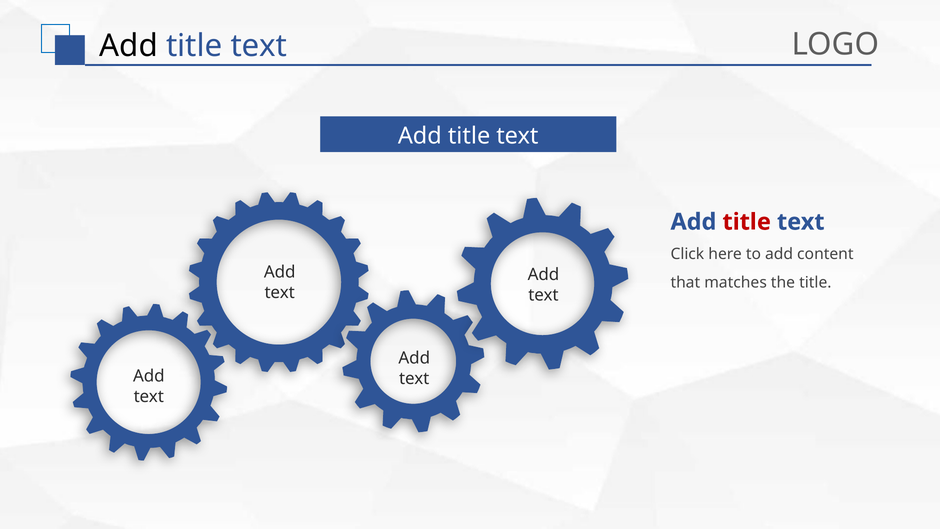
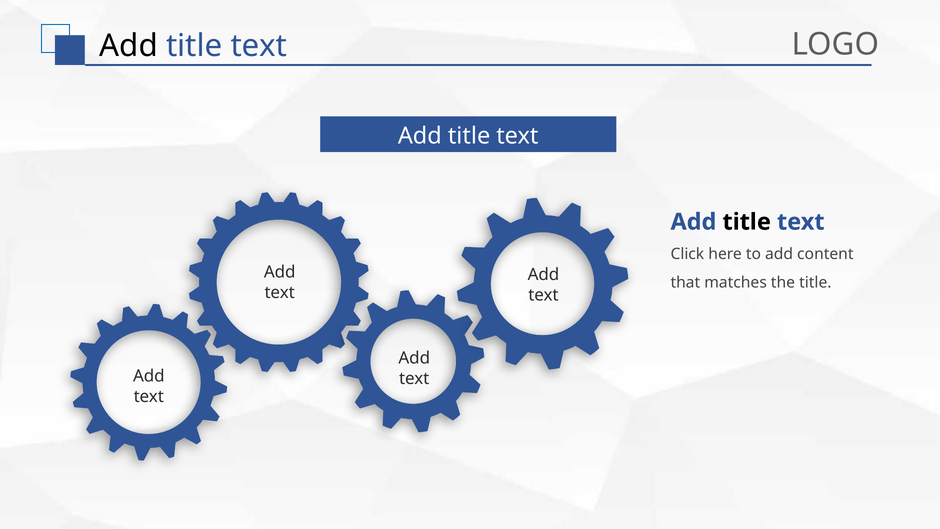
title colour: red -> black (747, 222)
